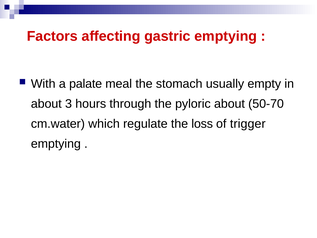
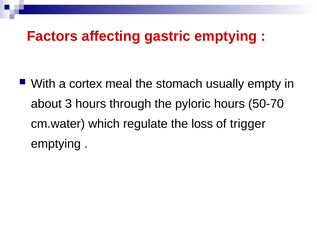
palate: palate -> cortex (86, 84)
pyloric about: about -> hours (229, 104)
